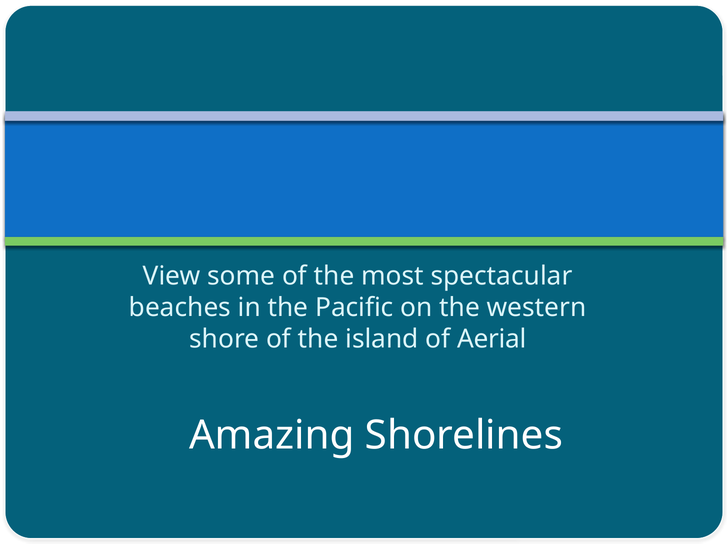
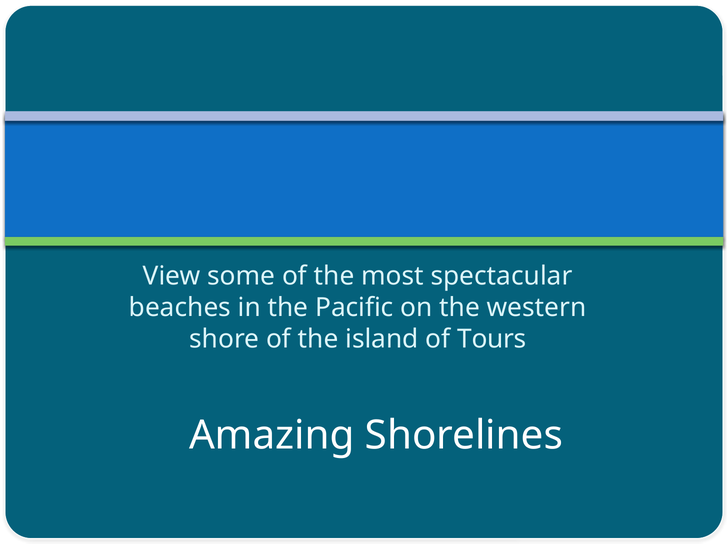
Aerial: Aerial -> Tours (492, 339)
